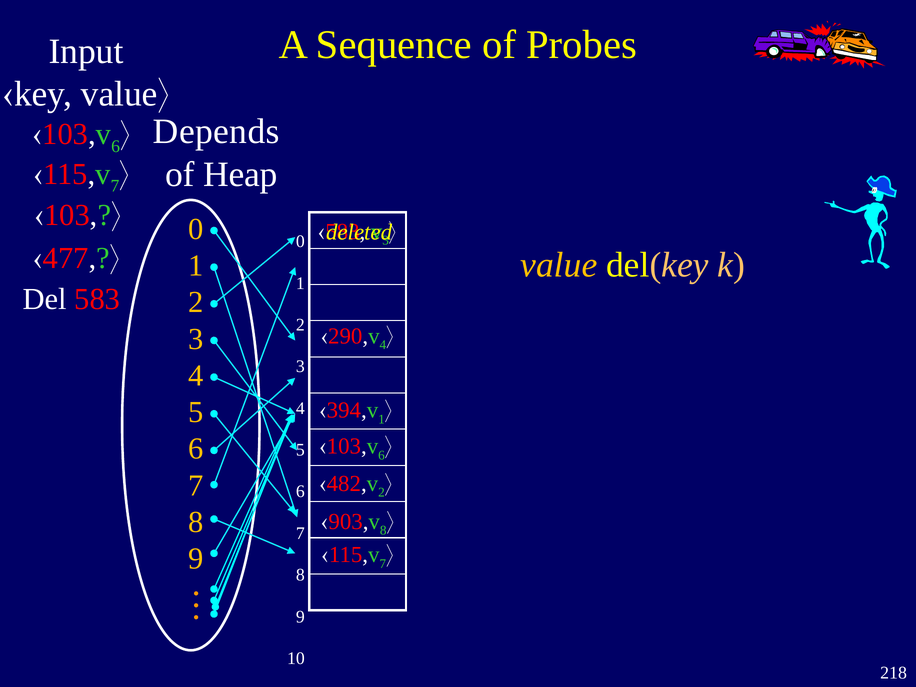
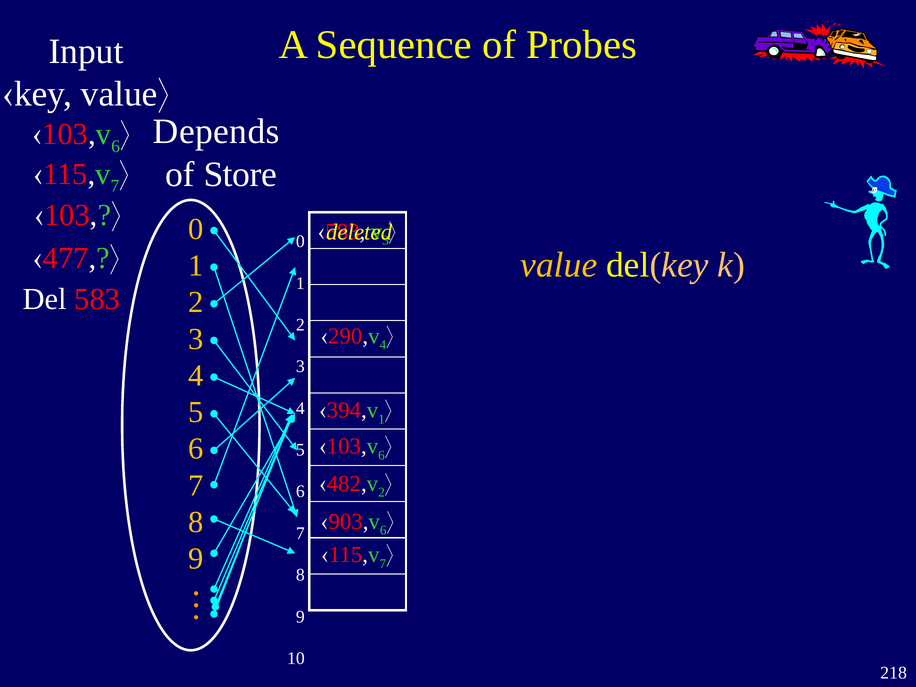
Heap: Heap -> Store (240, 174)
8: 8 -> 6 (383, 530)
